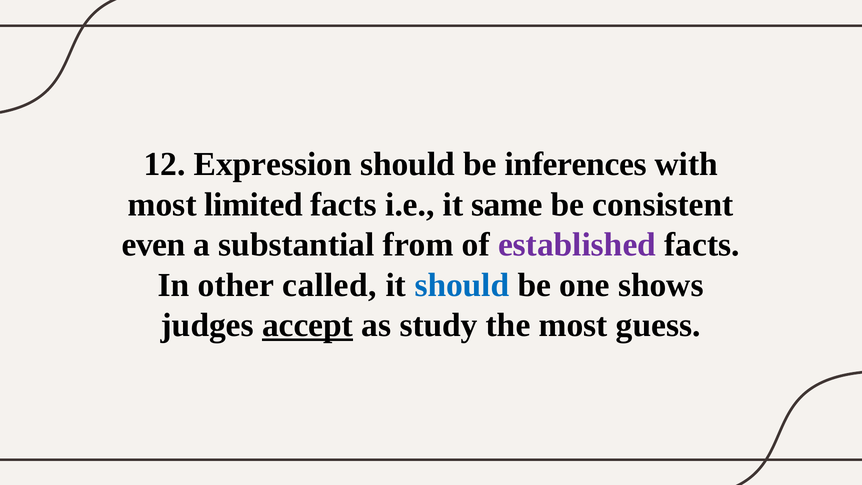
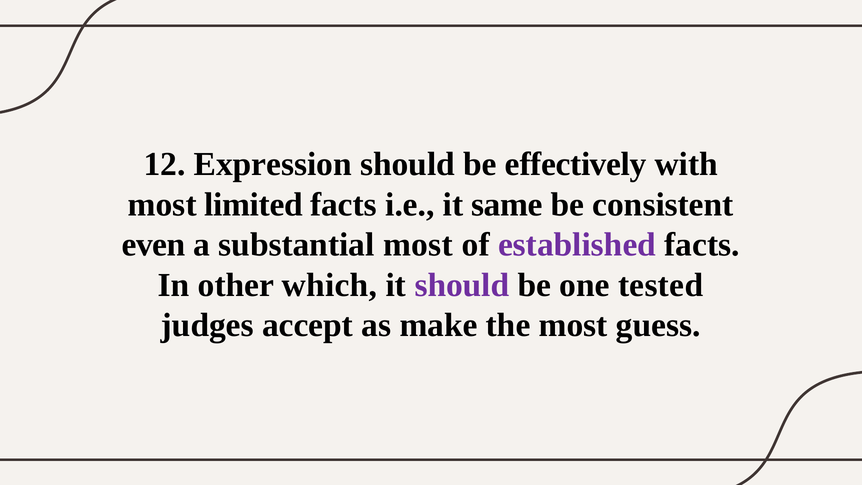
inferences: inferences -> effectively (576, 164)
substantial from: from -> most (418, 245)
called: called -> which (329, 285)
should colour: blue -> purple (462, 285)
shows: shows -> tested (661, 285)
accept underline: present -> none (308, 325)
study: study -> make (439, 325)
